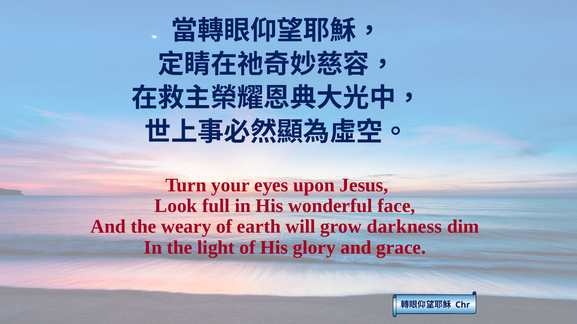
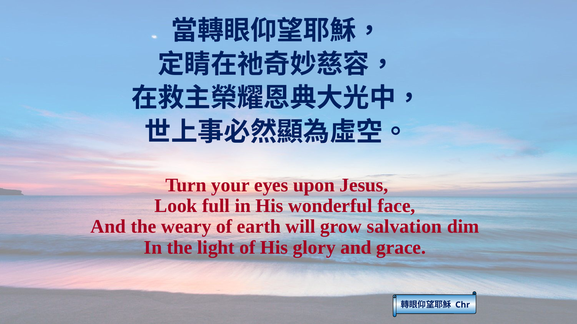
darkness: darkness -> salvation (404, 227)
